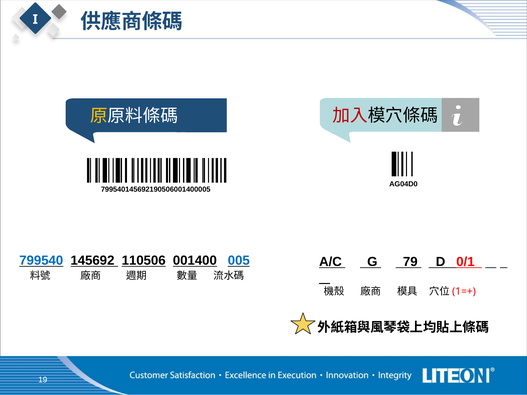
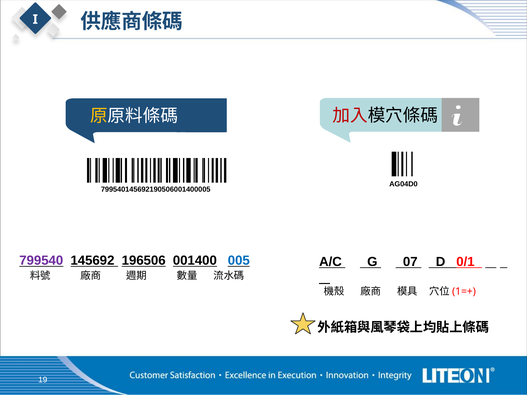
799540 colour: blue -> purple (41, 261)
110506: 110506 -> 196506 (144, 261)
79: 79 -> 07 (410, 262)
